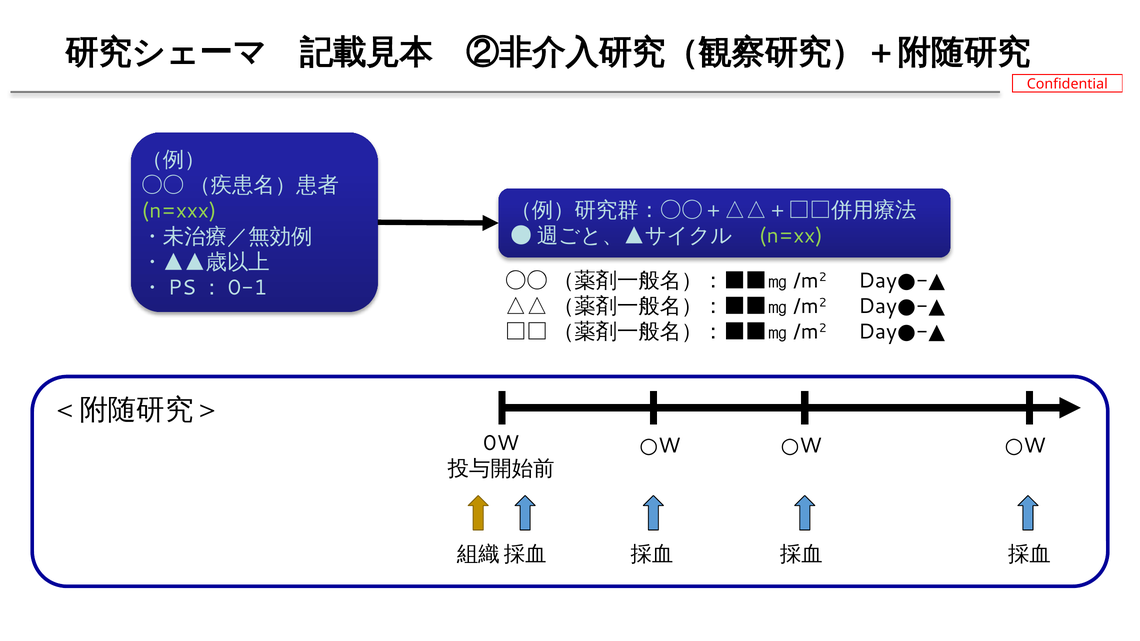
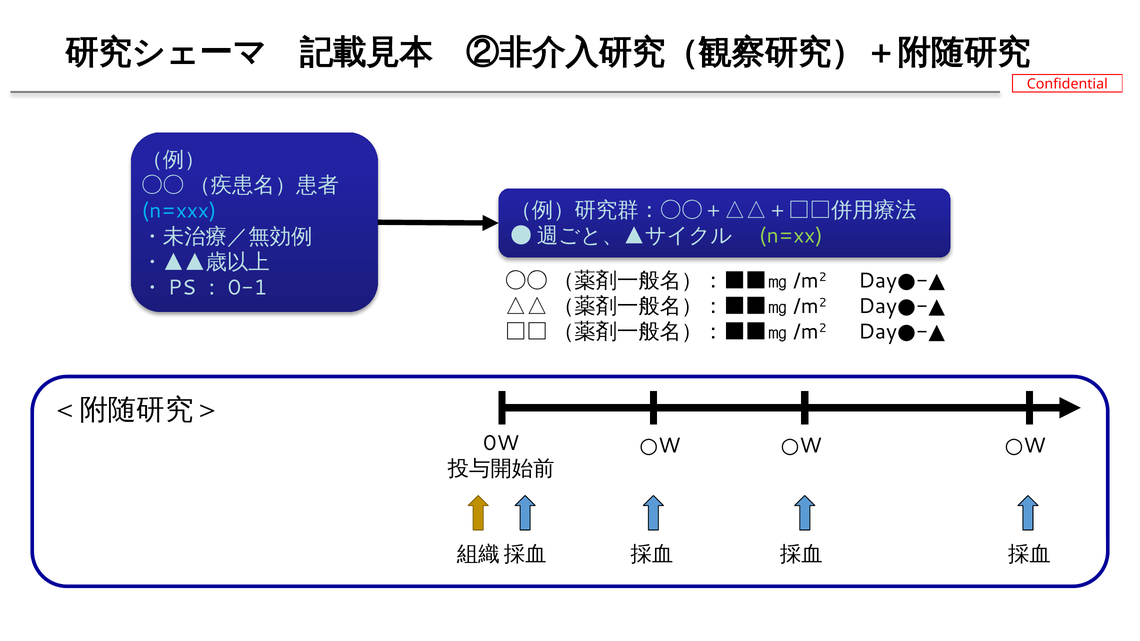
n=xxx colour: light green -> light blue (179, 211)
